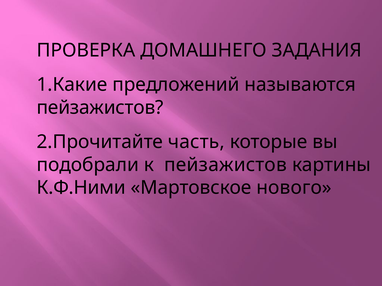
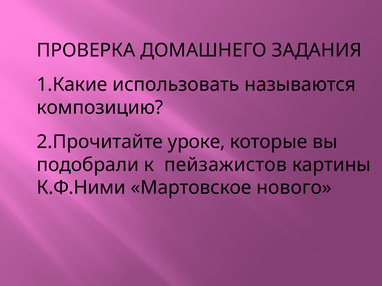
предложений: предложений -> использовать (176, 85)
пейзажистов: пейзажистов -> композицию (100, 108)
часть: часть -> уроке (196, 142)
